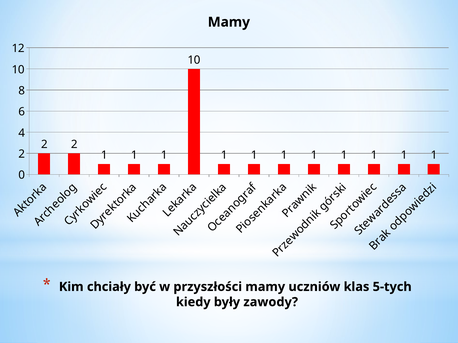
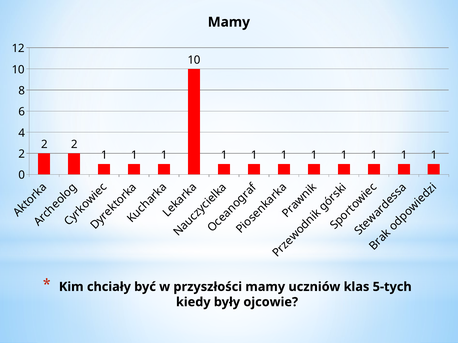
zawody: zawody -> ojcowie (271, 302)
